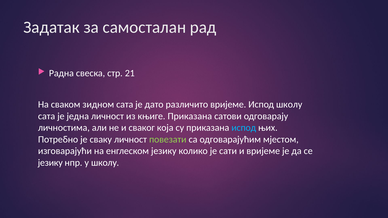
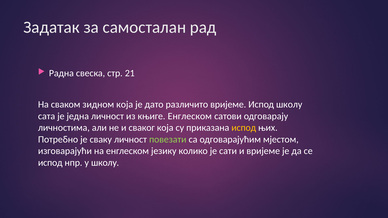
зидном сата: сата -> која (125, 105)
књиге Приказана: Приказана -> Енглеском (190, 116)
испод colour: light blue -> yellow (244, 128)
језику: језику -> испод (50, 163)
